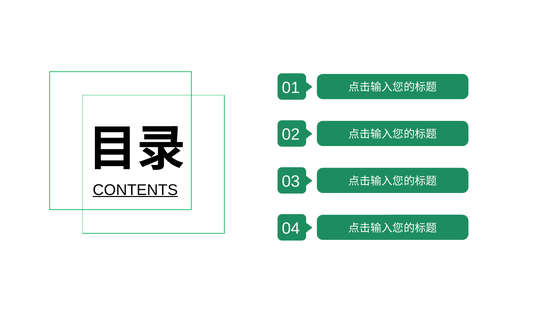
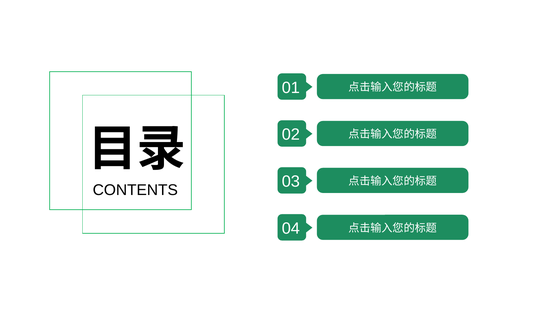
CONTENTS underline: present -> none (135, 190)
